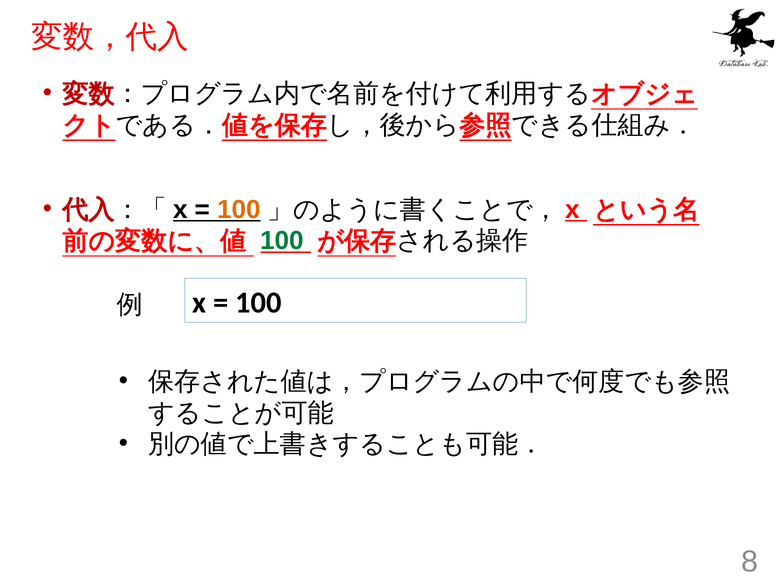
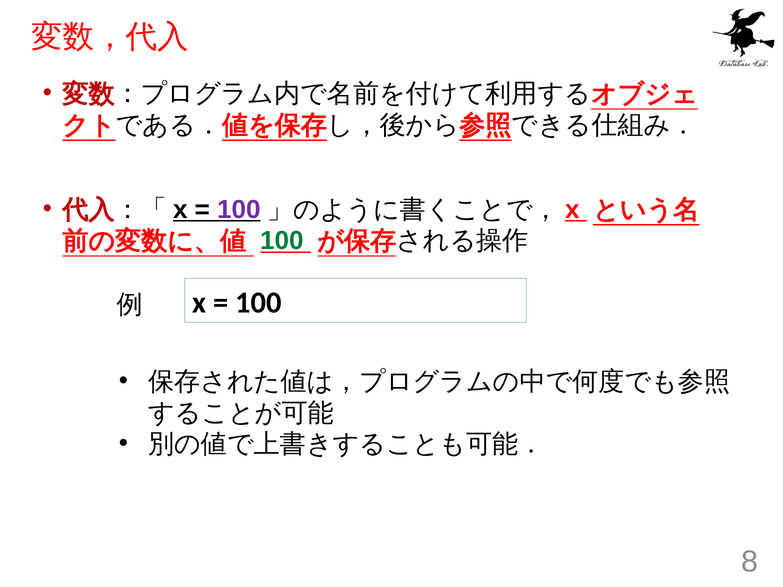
100 colour: orange -> purple (239, 210)
